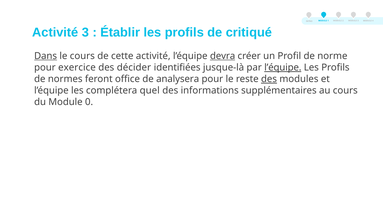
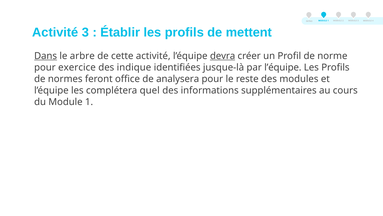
critiqué: critiqué -> mettent (249, 32)
le cours: cours -> arbre (82, 56)
décider: décider -> indique (134, 67)
l’équipe underline: present -> none (283, 67)
des underline: present -> none (269, 79)
du Module 0: 0 -> 1 (89, 102)
